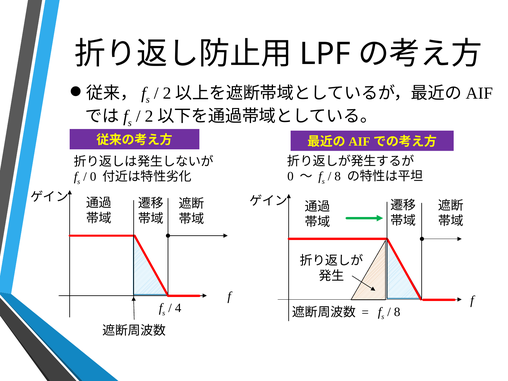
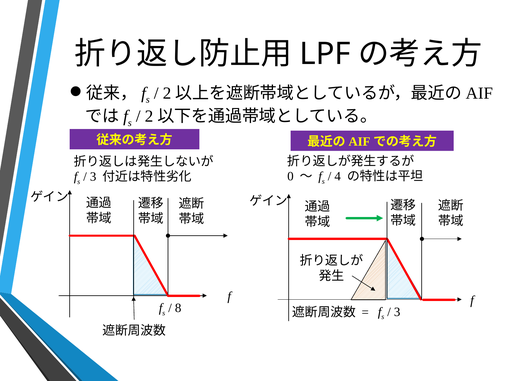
8: 8 -> 4 (338, 176)
0: 0 -> 3 (93, 177)
4: 4 -> 8 (178, 308)
8: 8 -> 3 (397, 312)
